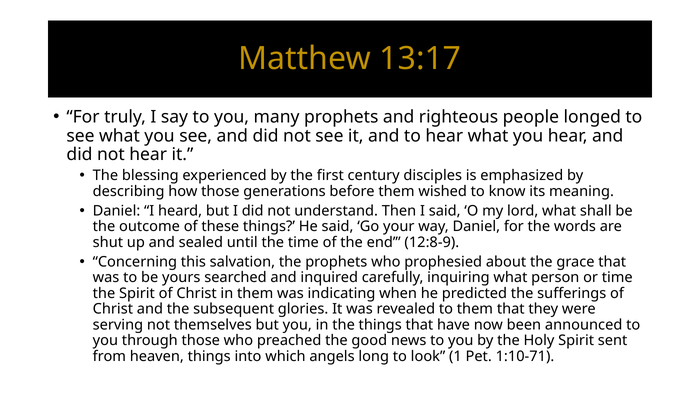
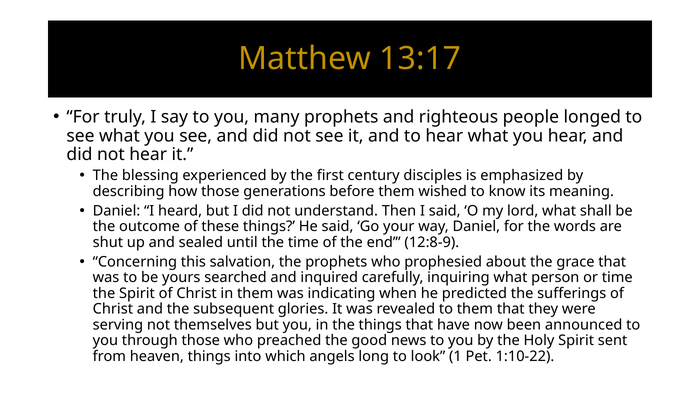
1:10-71: 1:10-71 -> 1:10-22 (525, 356)
